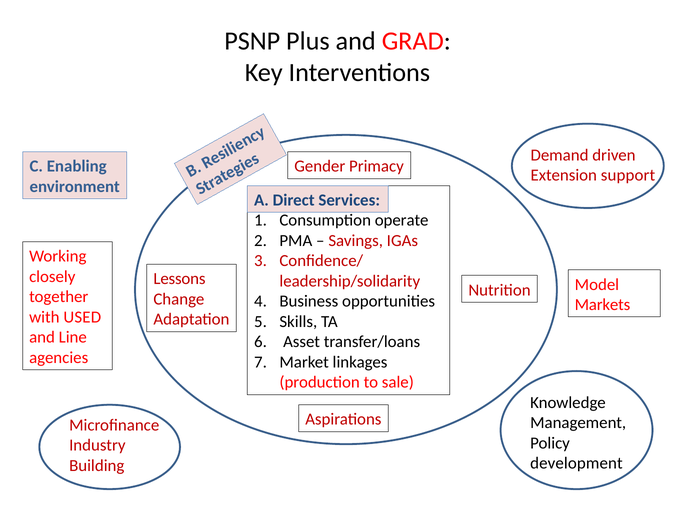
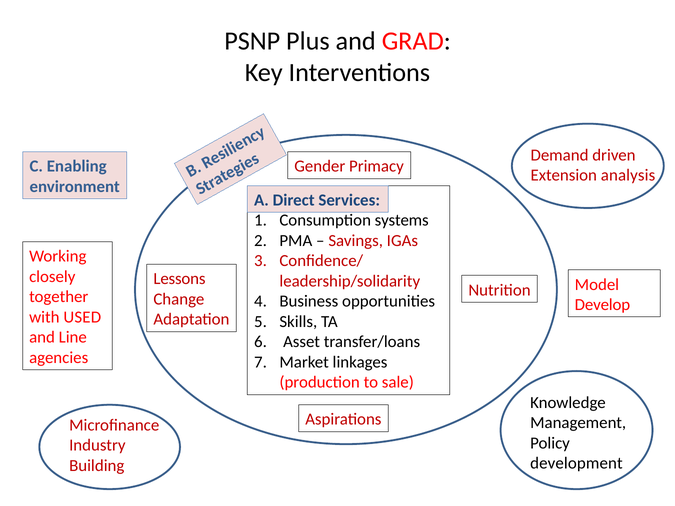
support: support -> analysis (628, 175)
operate: operate -> systems (402, 220)
Markets: Markets -> Develop (602, 305)
